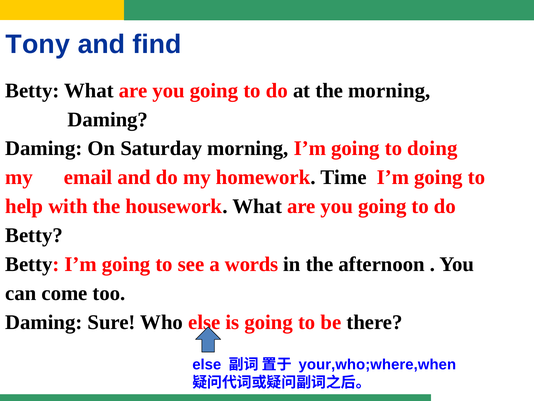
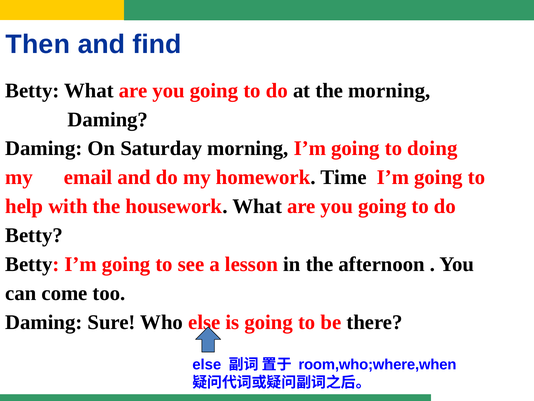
Tony: Tony -> Then (38, 44)
words: words -> lesson (251, 264)
your,who;where,when: your,who;where,when -> room,who;where,when (377, 364)
